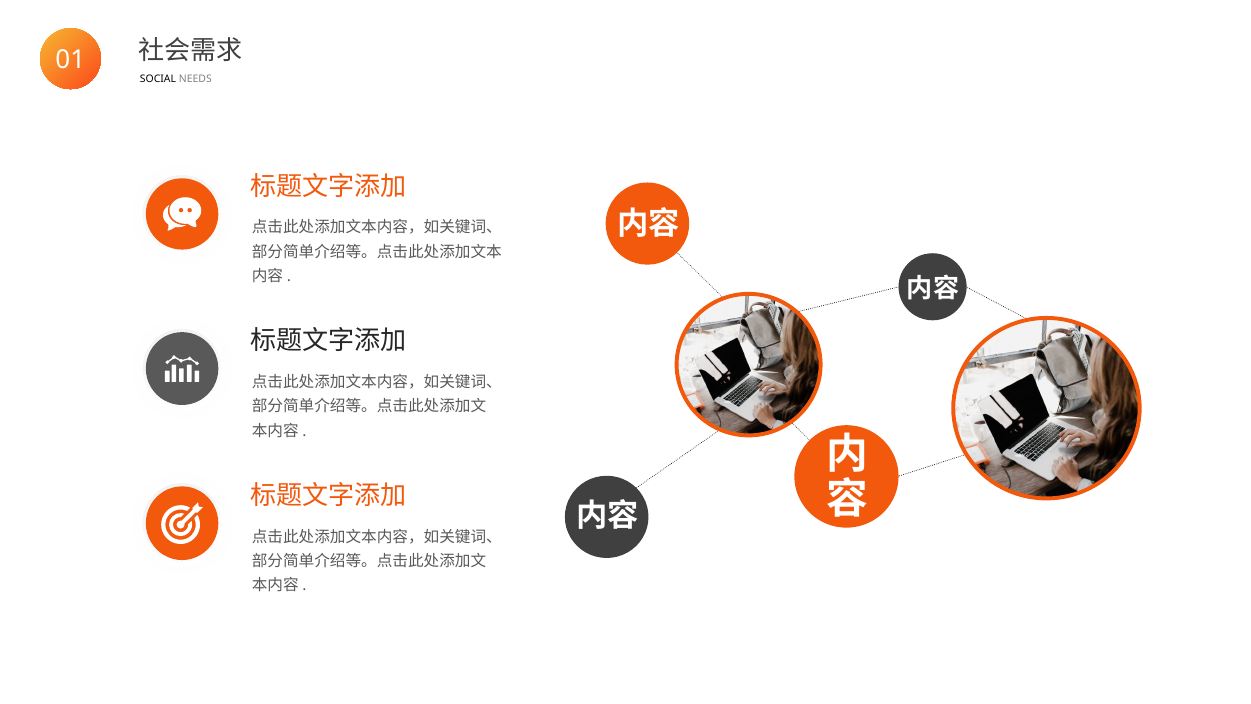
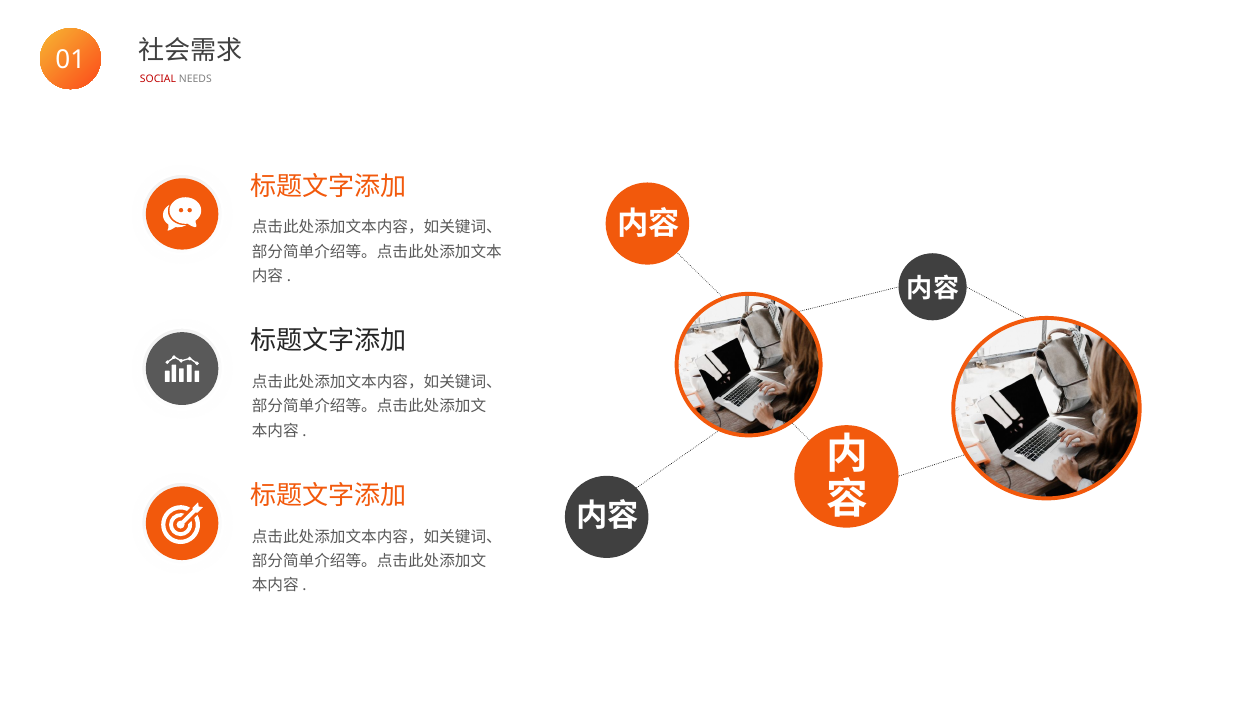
SOCIAL colour: black -> red (158, 79)
